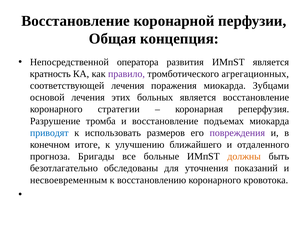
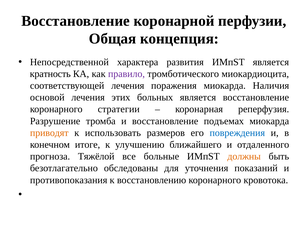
оператора: оператора -> характера (138, 62)
агрегационных: агрегационных -> миокардиоцита (255, 74)
Зубцами: Зубцами -> Наличия (271, 86)
приводят colour: blue -> orange (49, 133)
повреждения colour: purple -> blue (237, 133)
Бригады: Бригады -> Тяжёлой (96, 156)
несвоевременным: несвоевременным -> противопоказания (69, 180)
